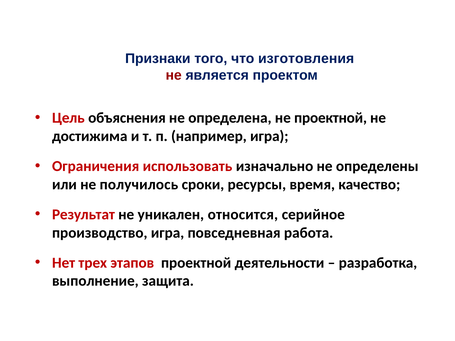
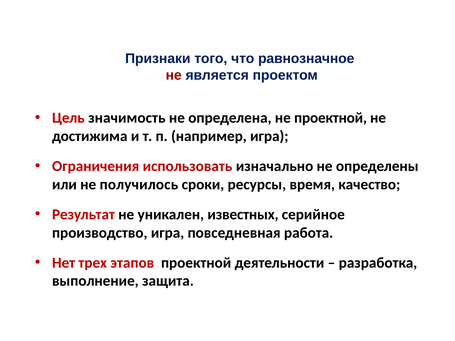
изготовления: изготовления -> равнозначное (306, 59)
объяснения: объяснения -> значимость (127, 118)
относится: относится -> известных (243, 215)
